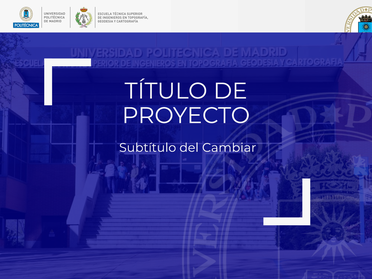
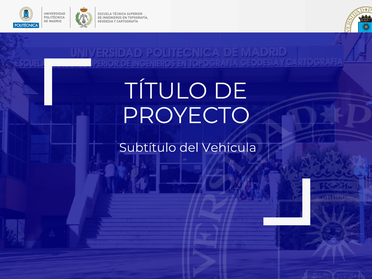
Cambiar: Cambiar -> Vehicula (229, 148)
